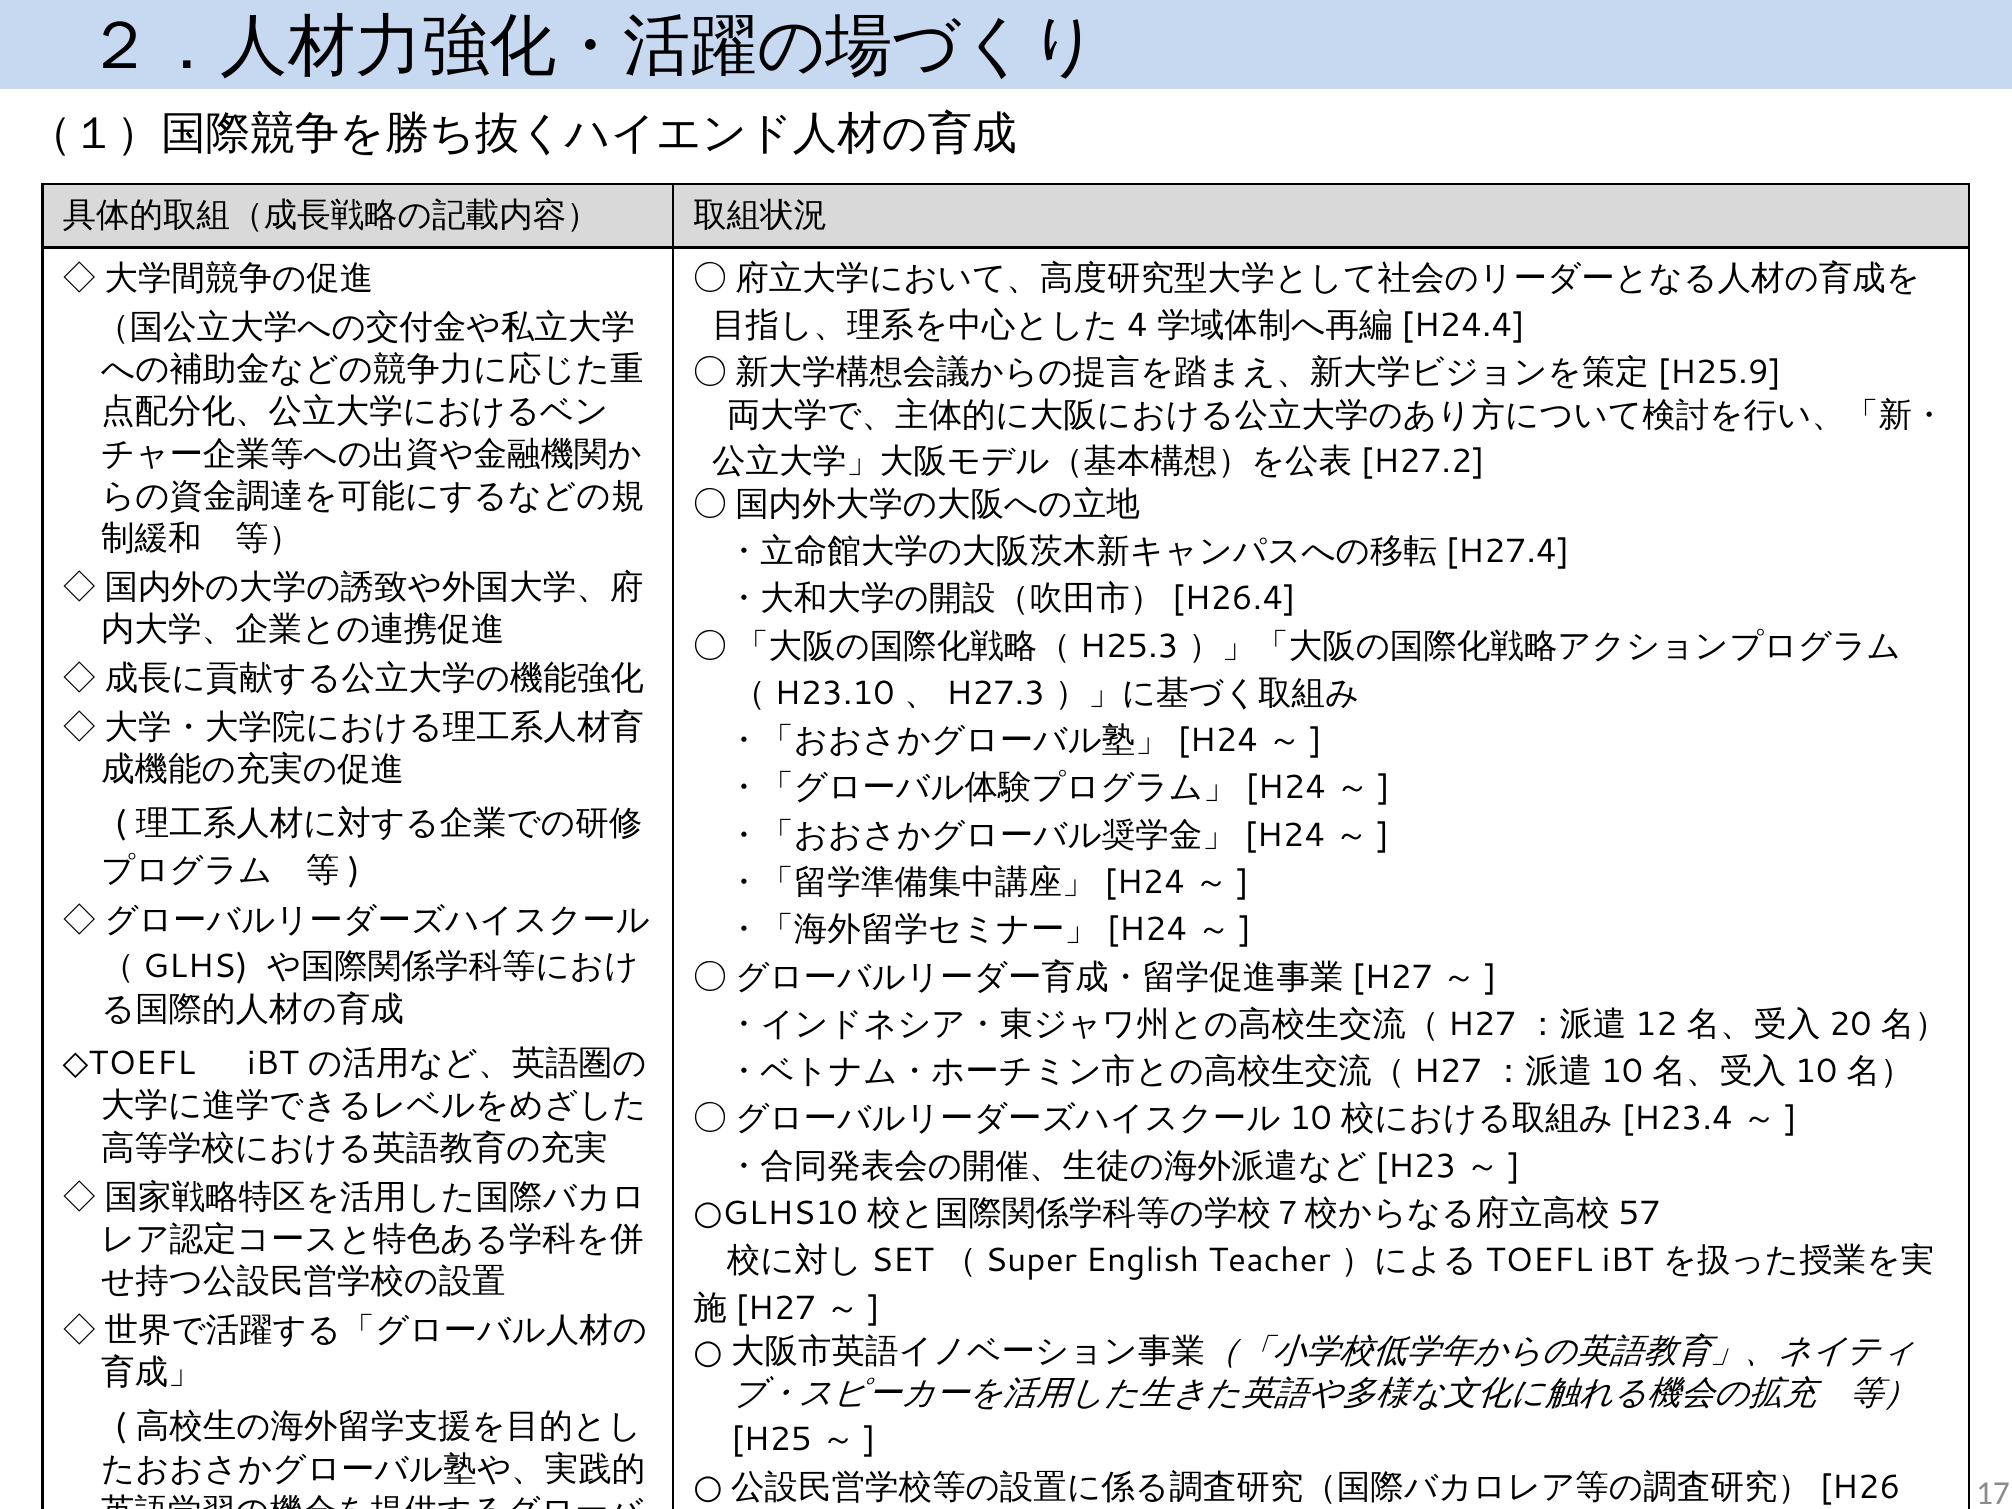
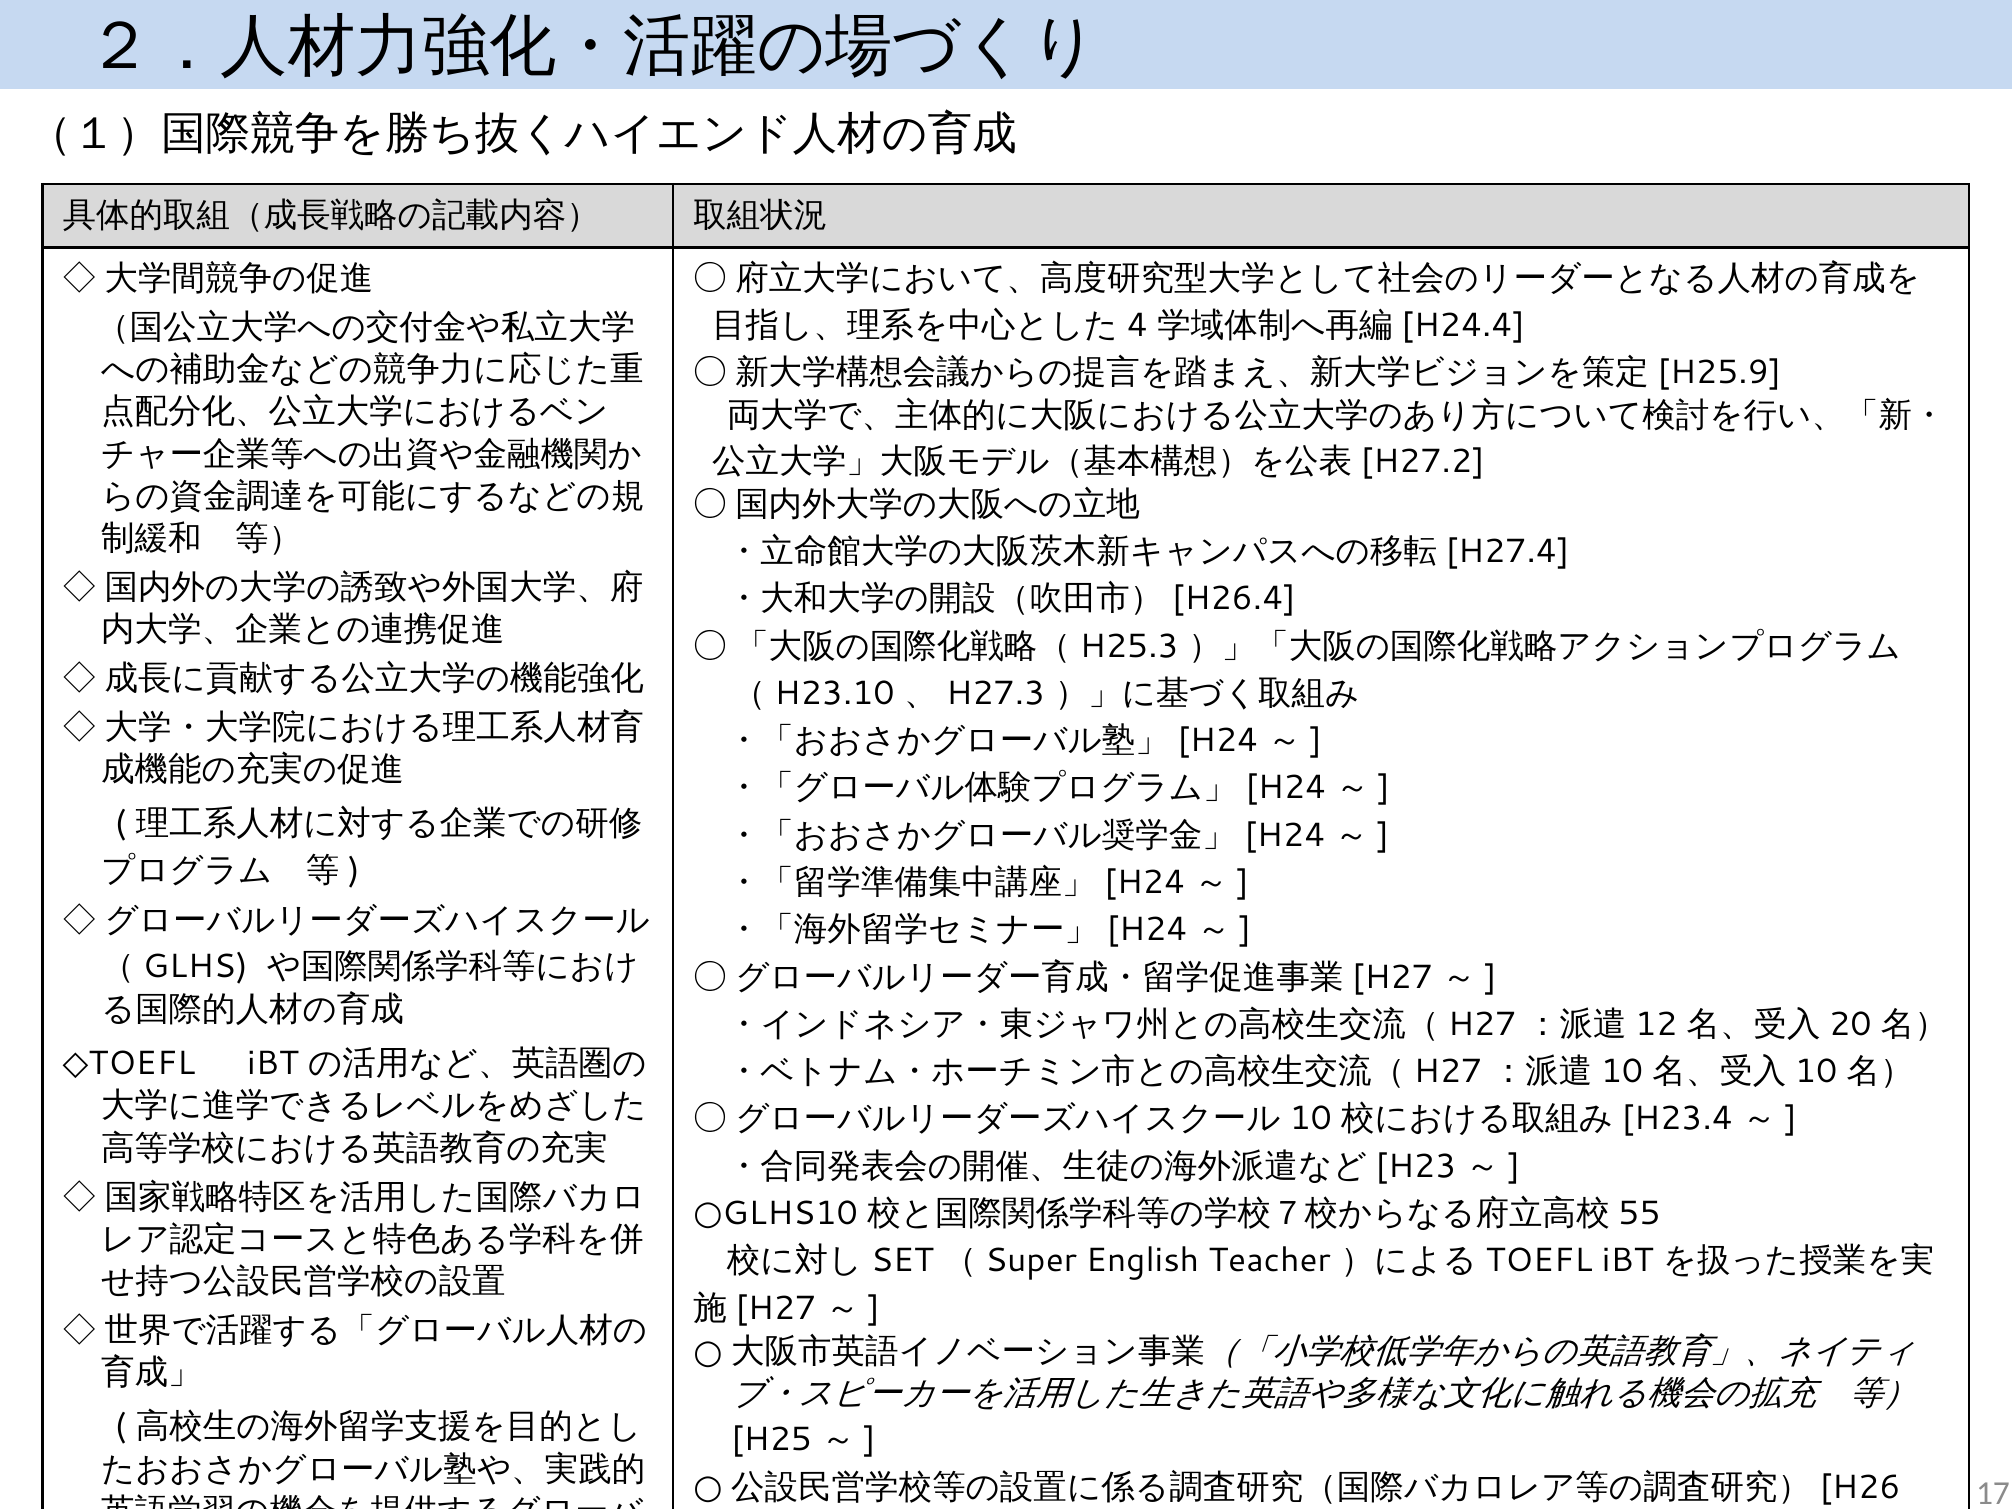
57: 57 -> 55 (1639, 1213)
